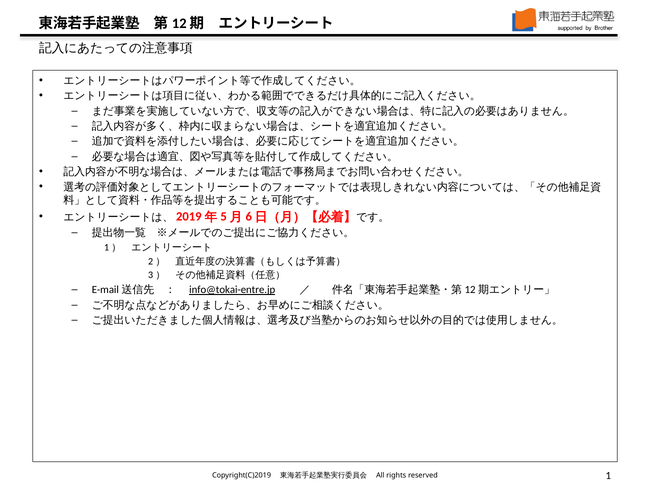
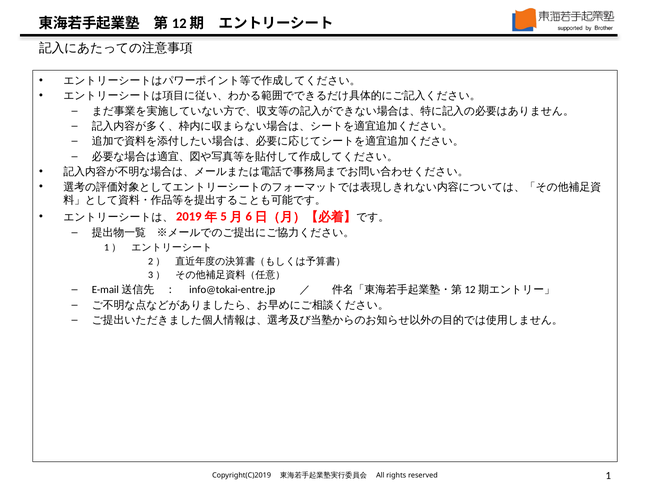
info@tokai-entre.jp underline: present -> none (232, 290)
